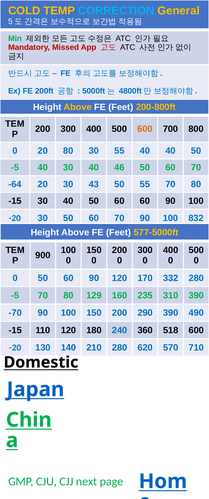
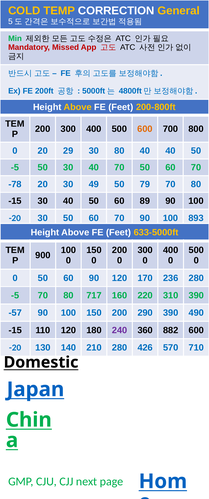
CORRECTION colour: light blue -> white (116, 11)
20 80: 80 -> 29 (68, 151)
30 55: 55 -> 80 (119, 151)
-5 40: 40 -> 50 (43, 168)
40 46: 46 -> 70 (119, 168)
-64: -64 -> -78 (15, 185)
43: 43 -> 49 (94, 185)
50 55: 55 -> 79 (145, 185)
60 60: 60 -> 89 (145, 201)
832: 832 -> 893 (196, 219)
577-5000ft: 577-5000ft -> 633-5000ft (156, 233)
332: 332 -> 236 (171, 279)
129: 129 -> 717 (94, 296)
235: 235 -> 220 (145, 296)
-70: -70 -> -57 (15, 313)
240 colour: blue -> purple (120, 331)
518: 518 -> 882 (171, 331)
620: 620 -> 426 (145, 348)
